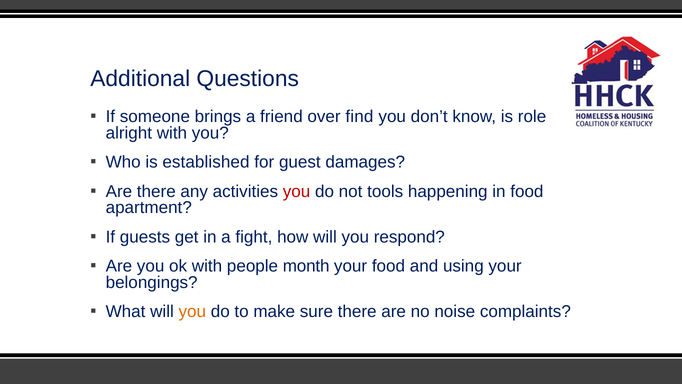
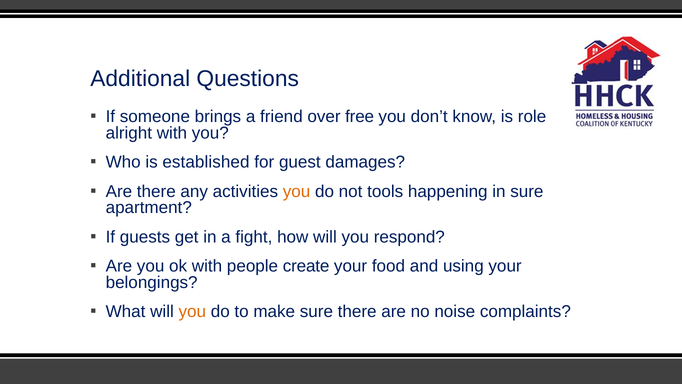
find: find -> free (360, 117)
you colour: red -> orange (297, 191)
in food: food -> sure (527, 191)
month: month -> create (306, 266)
